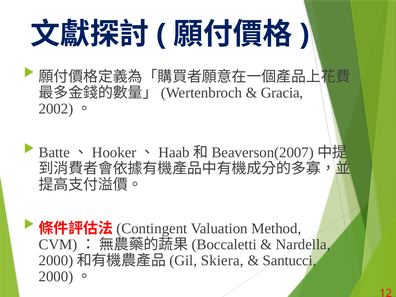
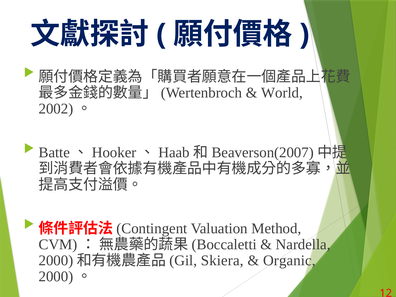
Gracia: Gracia -> World (282, 93)
Santucci: Santucci -> Organic (289, 261)
